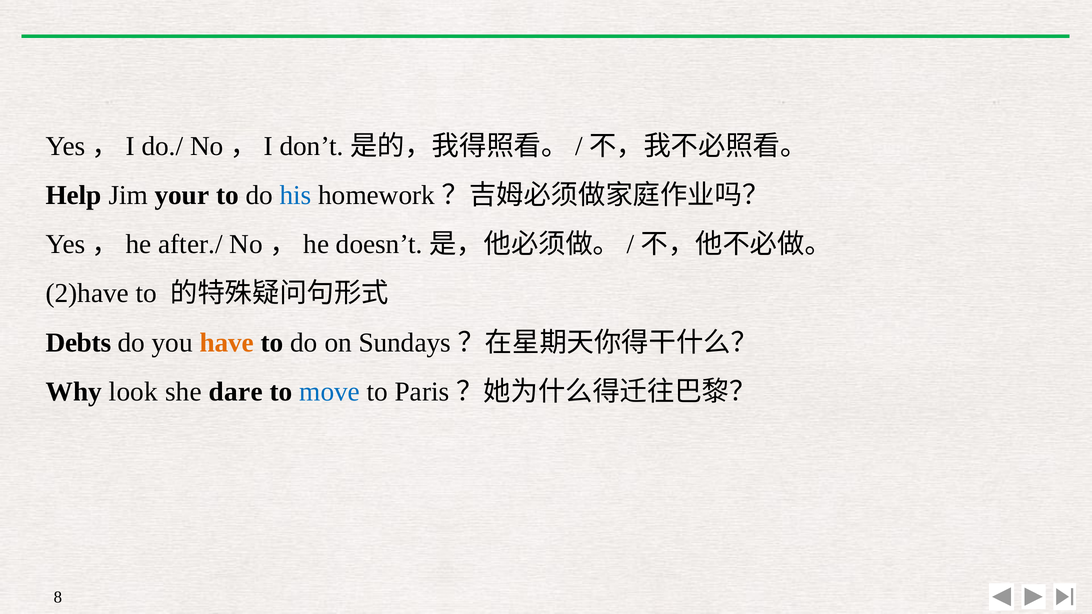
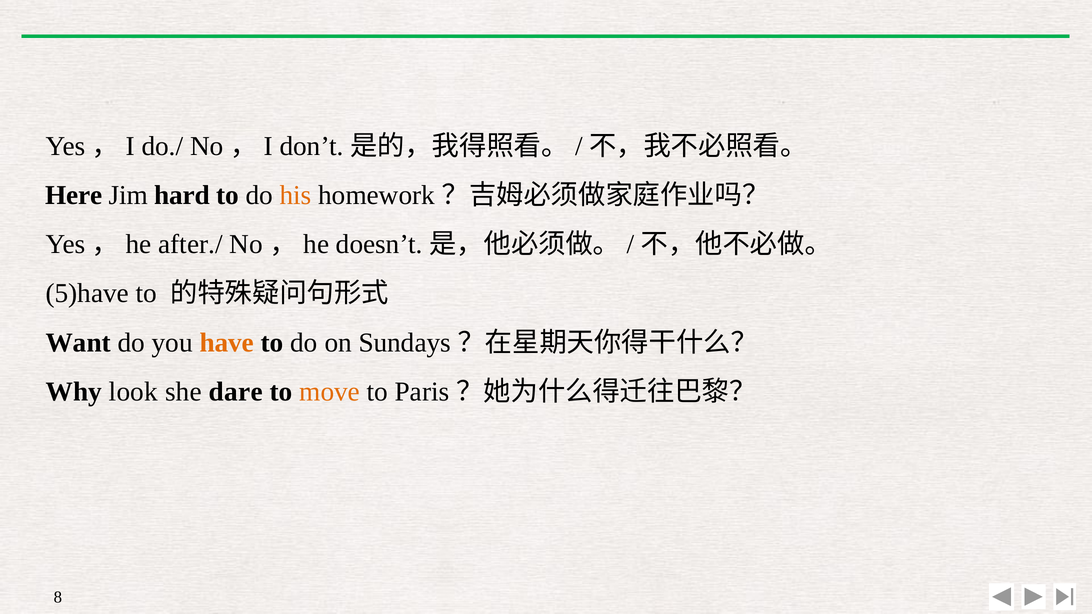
Help: Help -> Here (74, 195)
your: your -> hard (182, 195)
his colour: blue -> orange (296, 195)
2)have: 2)have -> 5)have (87, 294)
Debts: Debts -> Want (78, 343)
move colour: blue -> orange (330, 392)
